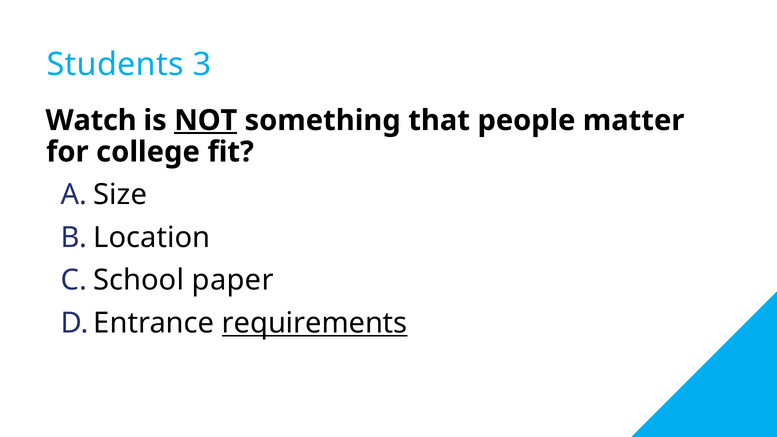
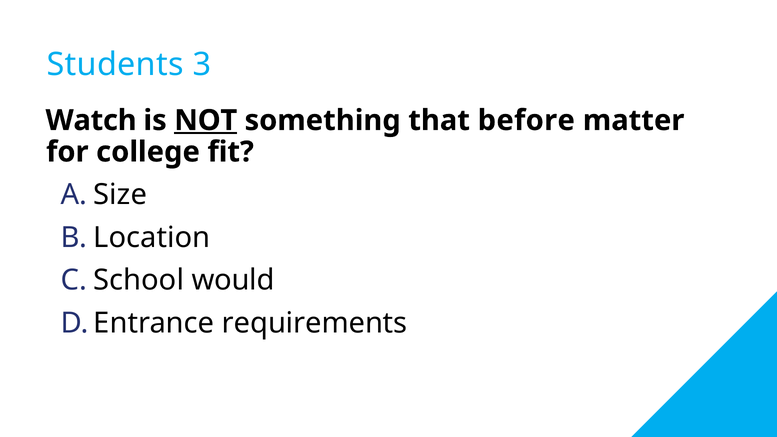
people: people -> before (526, 120)
paper: paper -> would (233, 280)
requirements underline: present -> none (315, 323)
